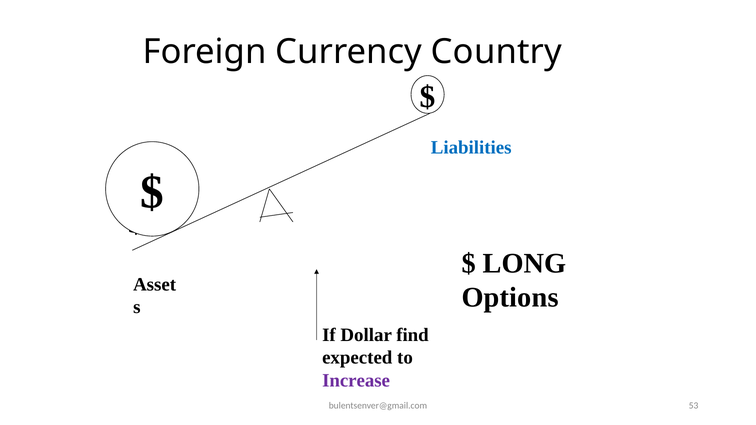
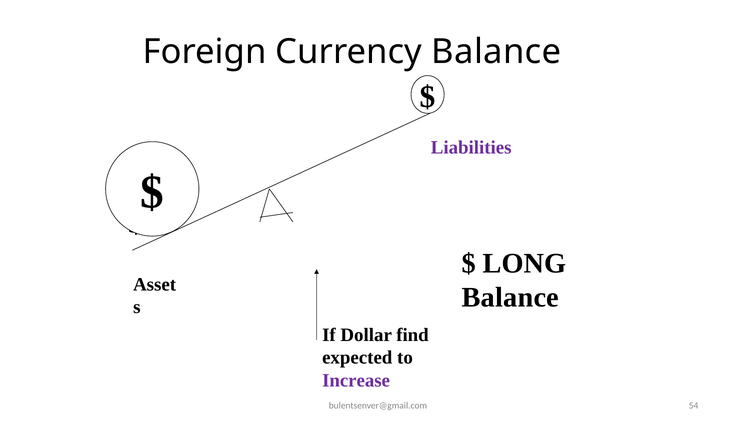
Currency Country: Country -> Balance (496, 52)
Liabilities colour: blue -> purple (471, 148)
Options: Options -> Balance (510, 298)
53: 53 -> 54 (694, 406)
